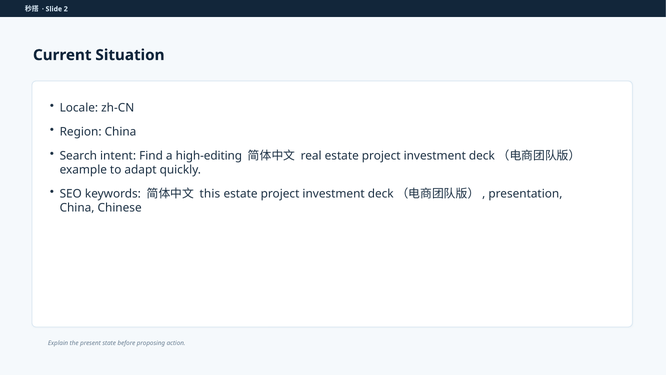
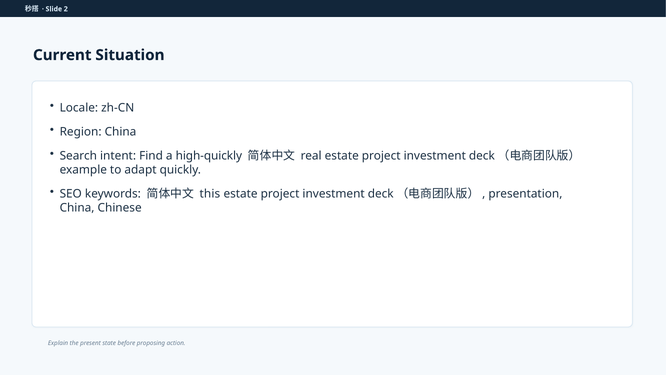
high-editing: high-editing -> high-quickly (209, 156)
